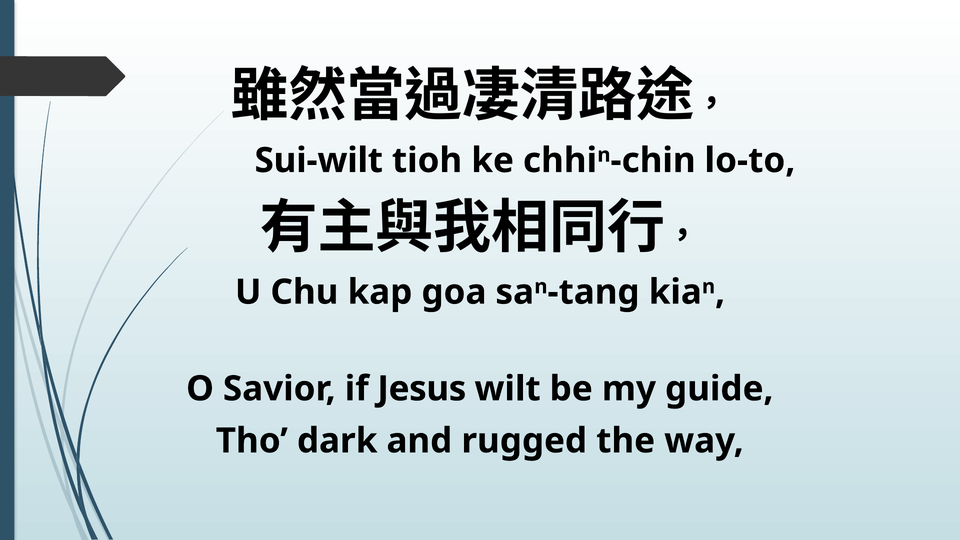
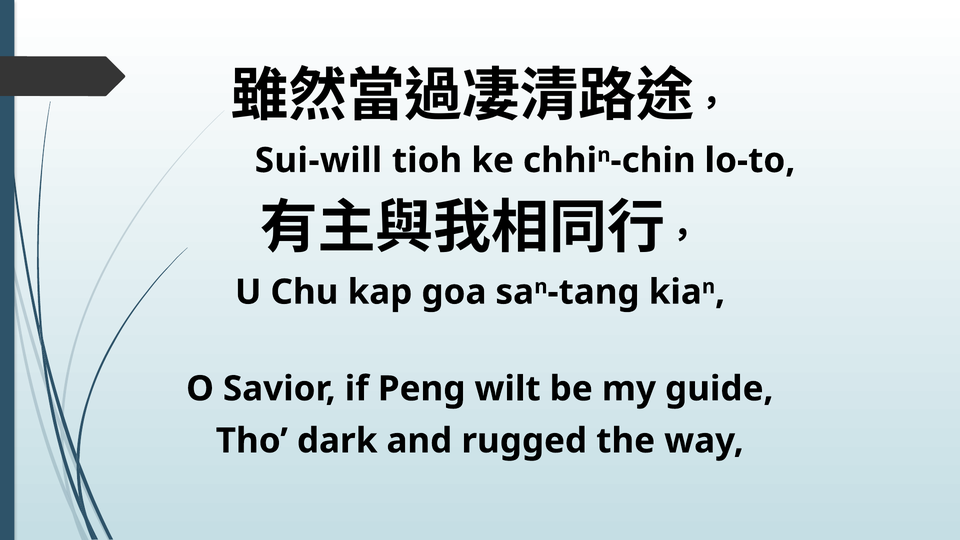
Sui-wilt: Sui-wilt -> Sui-will (318, 161)
Jesus: Jesus -> Peng (422, 389)
